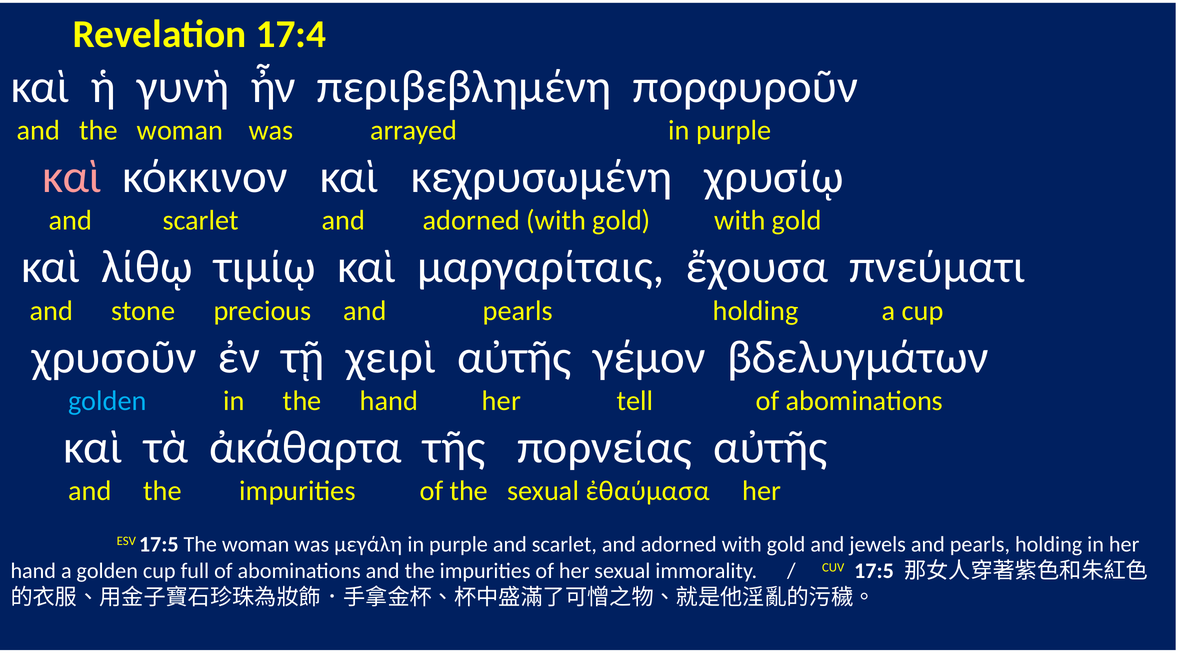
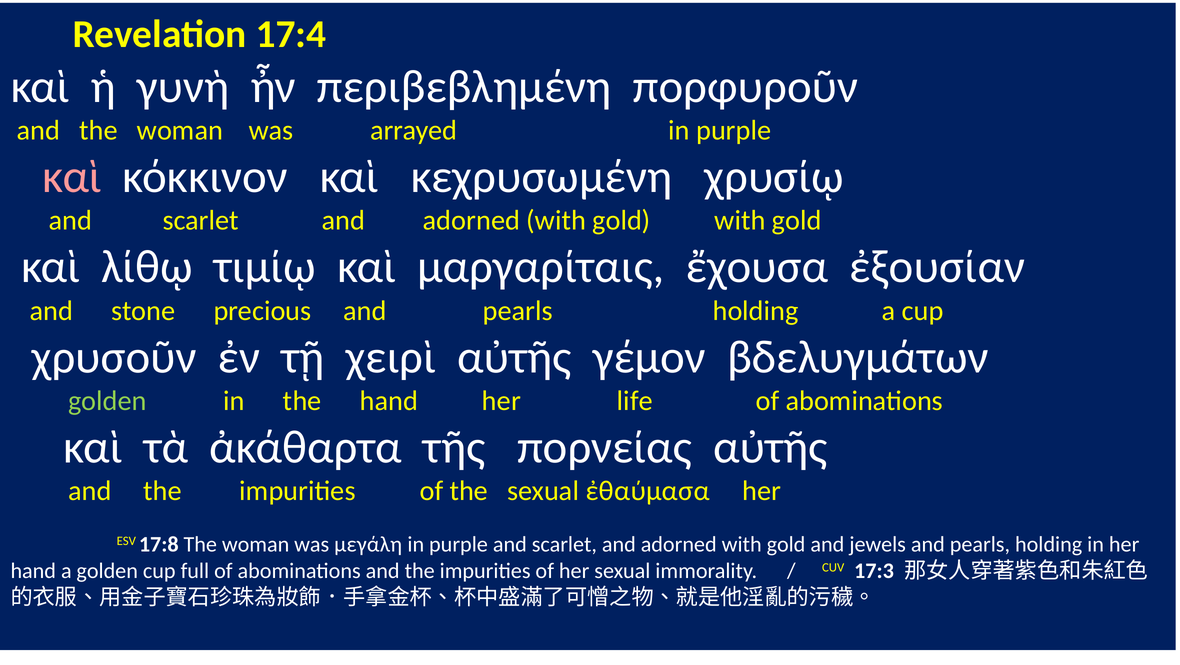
πνεύματι: πνεύματι -> ἐξουσίαν (937, 267)
golden colour: light blue -> light green (107, 401)
tell: tell -> life (635, 401)
ESV 17:5: 17:5 -> 17:8 (159, 545)
CUV 17:5: 17:5 -> 17:3 (874, 571)
